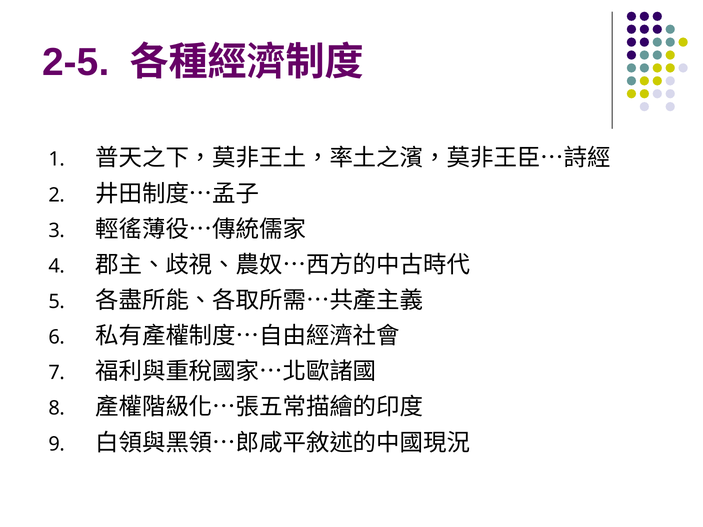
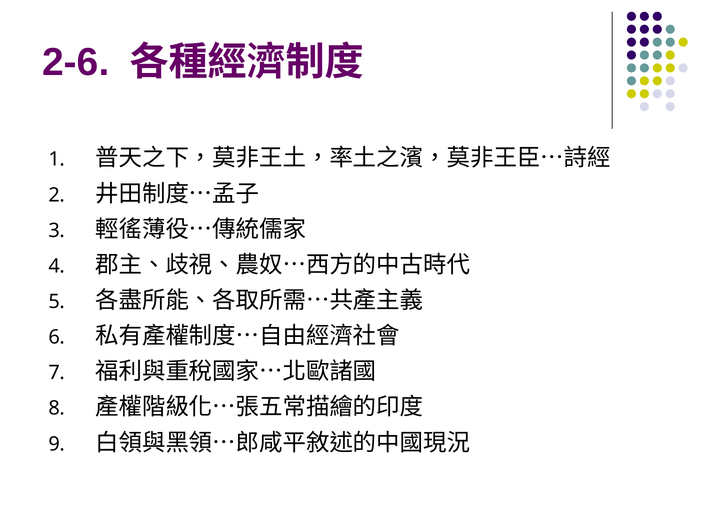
2-5: 2-5 -> 2-6 (76, 62)
